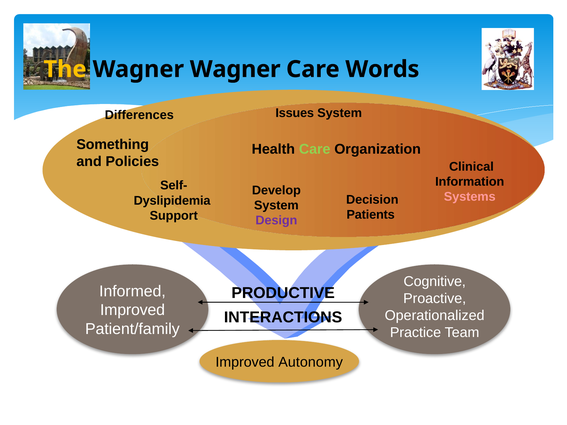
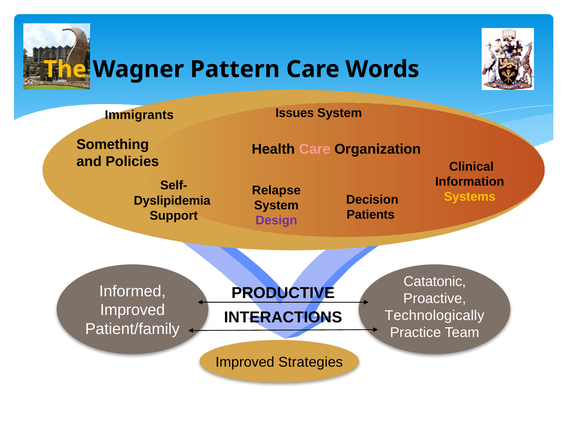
Wagner Wagner: Wagner -> Pattern (235, 69)
Differences: Differences -> Immigrants (139, 115)
Care colour: light green -> pink (315, 149)
Develop: Develop -> Relapse (276, 190)
Systems colour: pink -> yellow (470, 197)
Cognitive: Cognitive -> Catatonic (435, 282)
Operationalized: Operationalized -> Technologically (435, 316)
Autonomy: Autonomy -> Strategies (311, 362)
